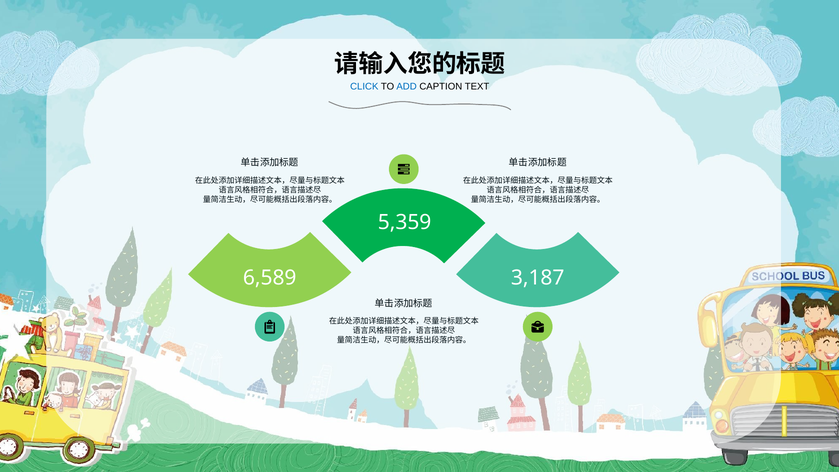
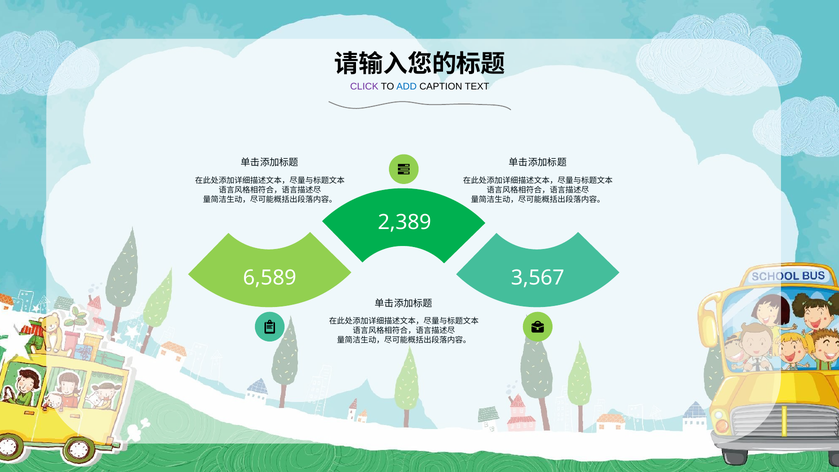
CLICK colour: blue -> purple (364, 87)
5,359: 5,359 -> 2,389 (405, 222)
3,187: 3,187 -> 3,567 (538, 278)
